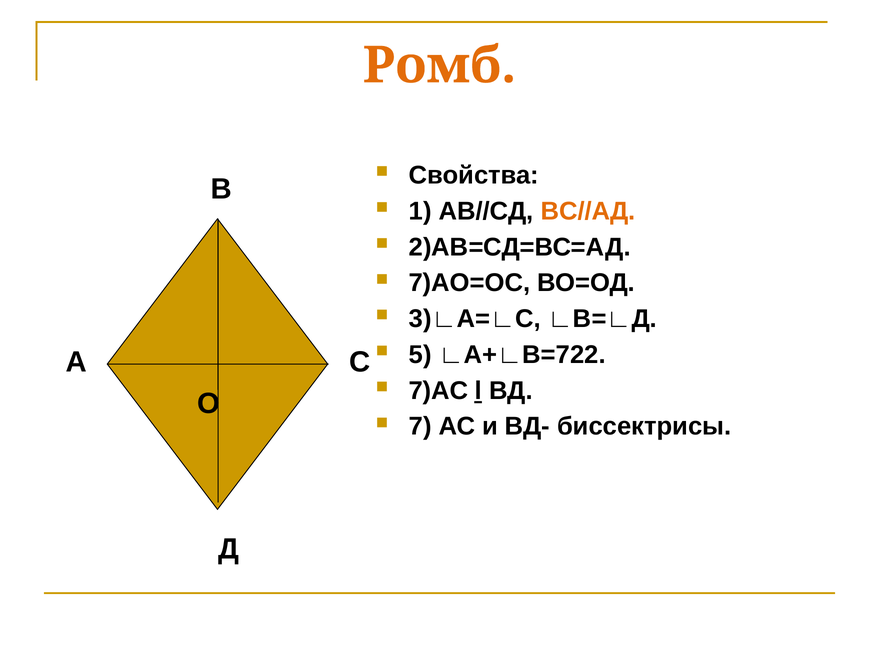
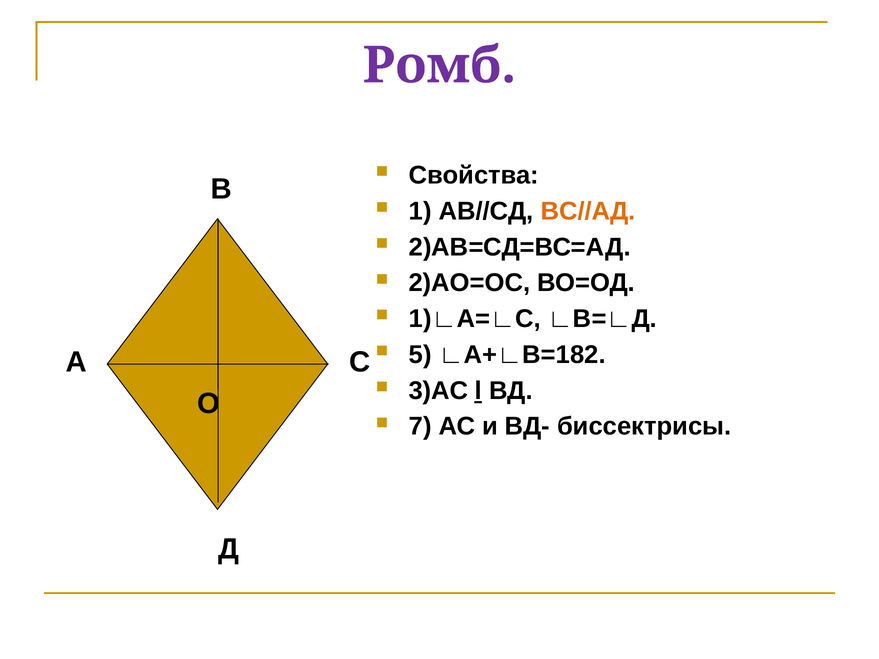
Ромб colour: orange -> purple (439, 65)
7)АО=ОС: 7)АО=ОС -> 2)АО=ОС (469, 283)
3)∟А=∟С: 3)∟А=∟С -> 1)∟А=∟С (475, 319)
∟А+∟В=722: ∟А+∟В=722 -> ∟А+∟В=182 (522, 355)
7)АС: 7)АС -> 3)АС (438, 391)
